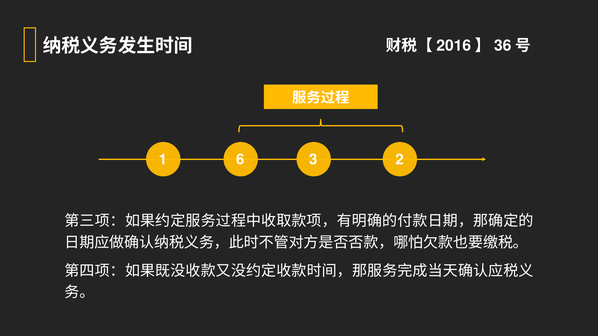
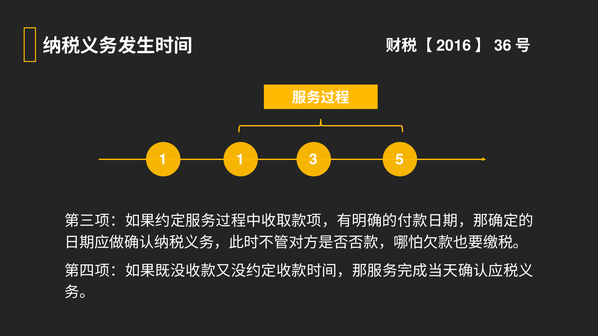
1 6: 6 -> 1 (240, 160)
2: 2 -> 5 (400, 160)
